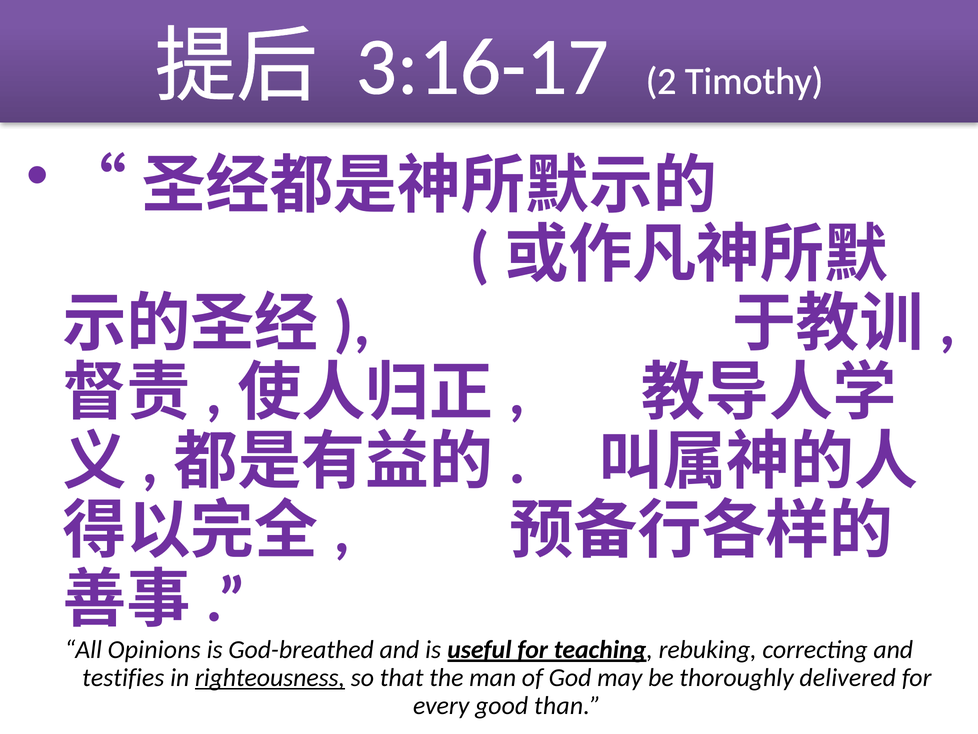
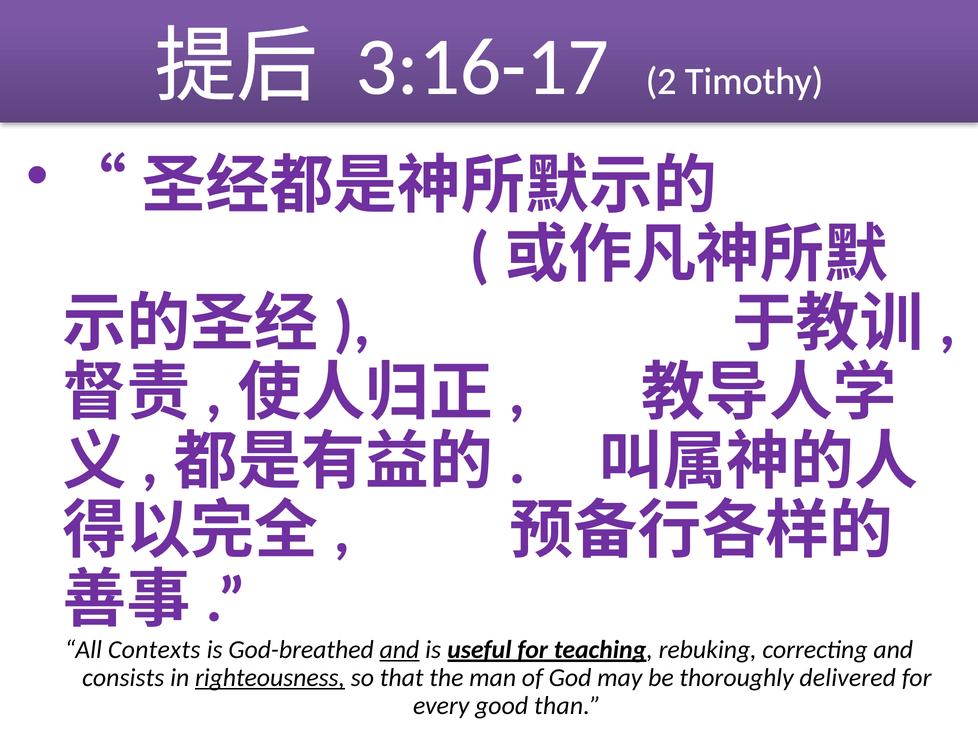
Opinions: Opinions -> Contexts (154, 649)
and underline: none -> present (399, 649)
testifies: testifies -> consists (123, 677)
